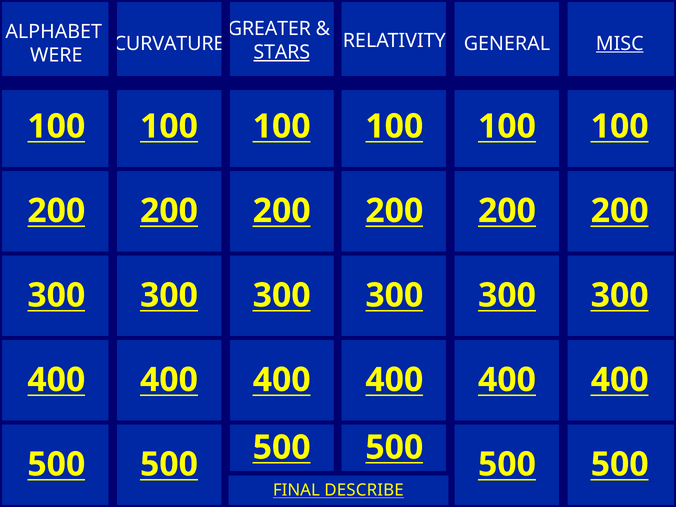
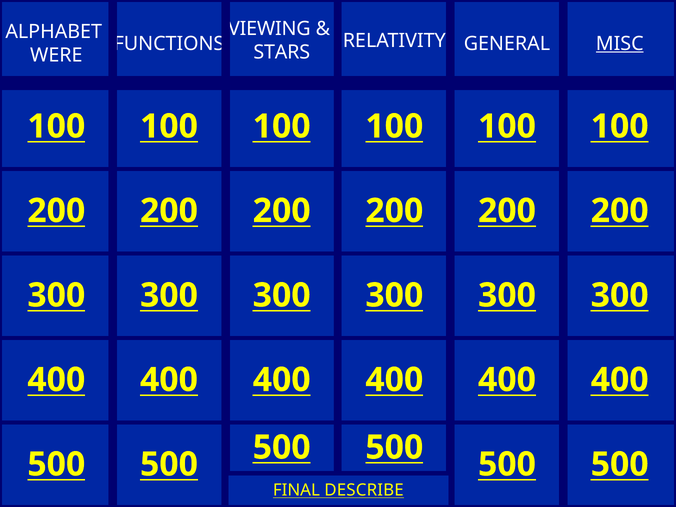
GREATER: GREATER -> VIEWING (269, 29)
CURVATURE: CURVATURE -> FUNCTIONS (169, 44)
STARS underline: present -> none (282, 52)
